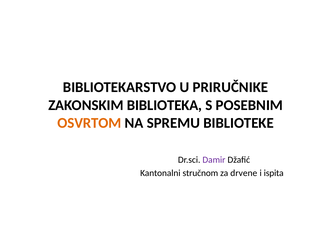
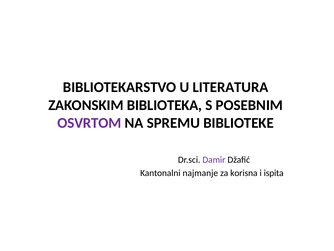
PRIRUČNIKE: PRIRUČNIKE -> LITERATURA (230, 87)
OSVRTOM colour: orange -> purple (89, 123)
stručnom: stručnom -> najmanje (200, 173)
drvene: drvene -> korisna (244, 173)
